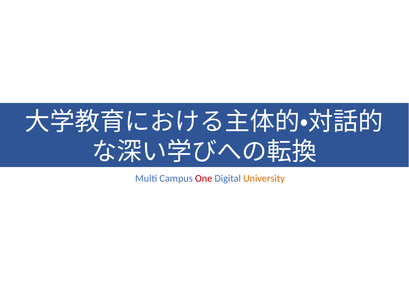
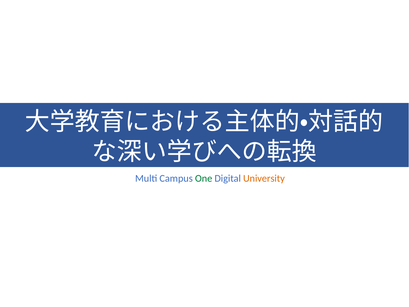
One colour: red -> green (204, 178)
